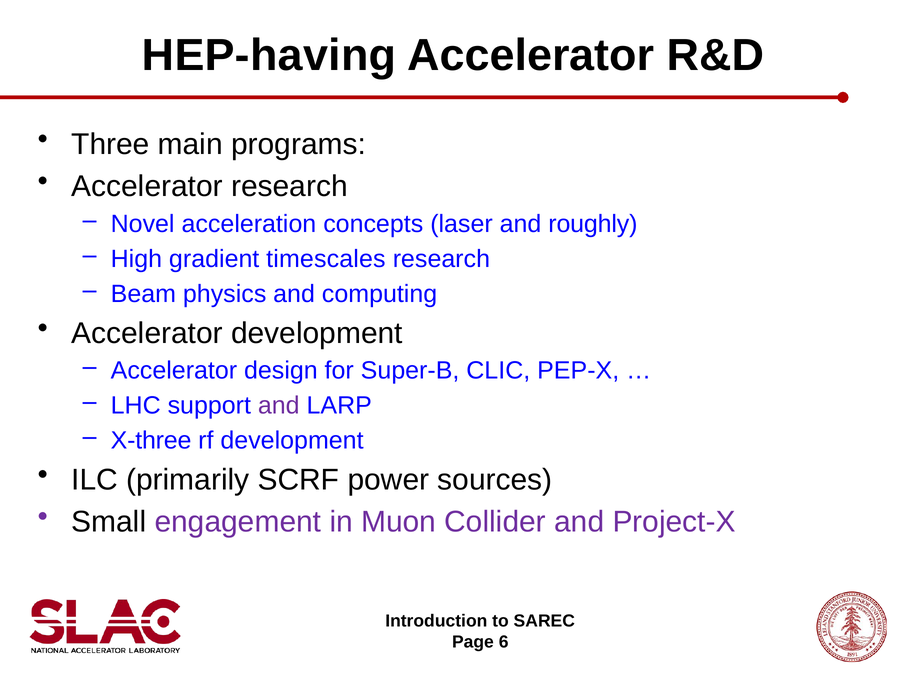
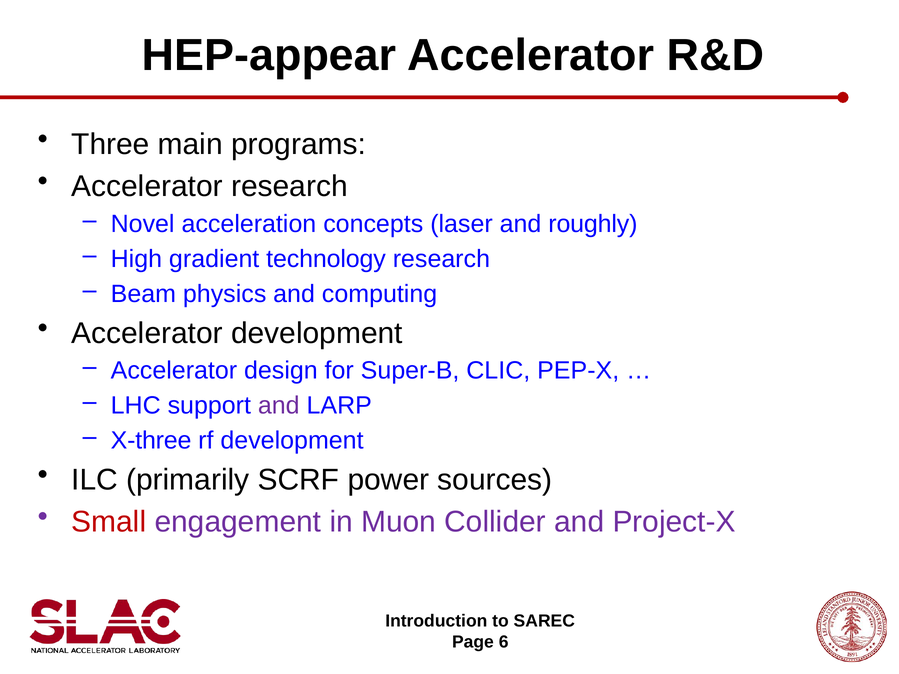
HEP-having: HEP-having -> HEP-appear (269, 56)
timescales: timescales -> technology (326, 259)
Small colour: black -> red (109, 522)
